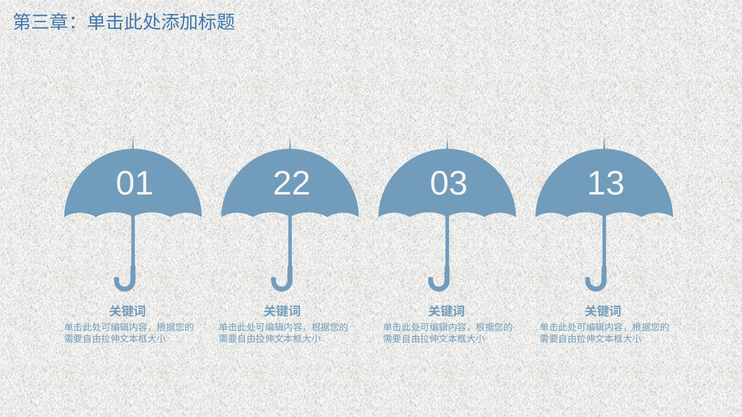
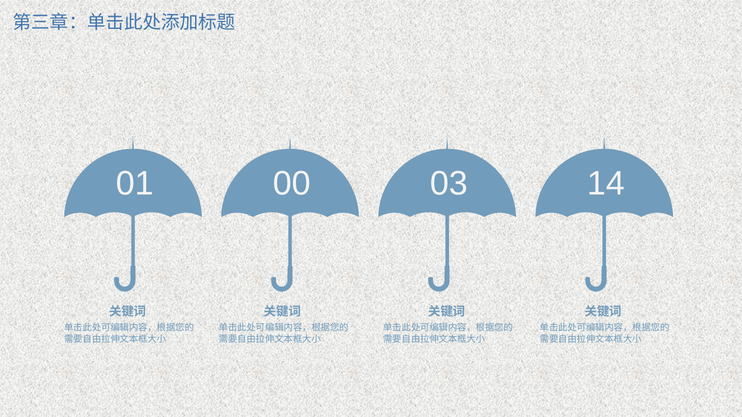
22: 22 -> 00 (292, 183)
13: 13 -> 14 (606, 183)
